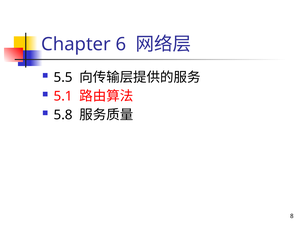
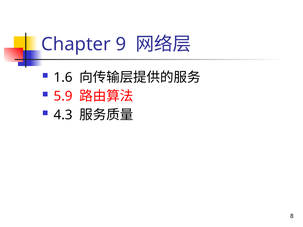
6: 6 -> 9 (121, 44)
5.5: 5.5 -> 1.6 (63, 77)
5.1: 5.1 -> 5.9 (63, 96)
5.8: 5.8 -> 4.3 (63, 115)
